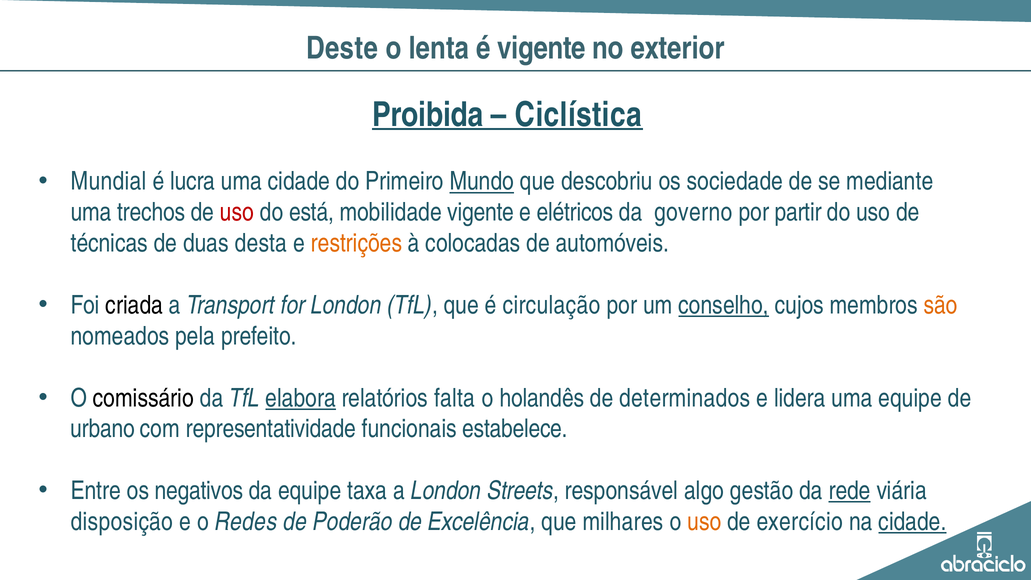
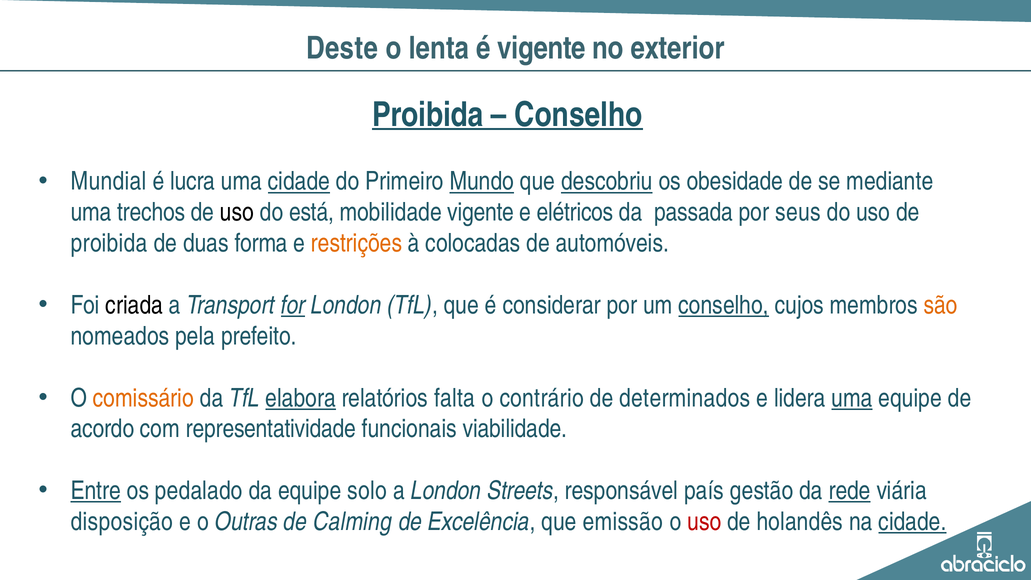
Ciclística: Ciclística -> Conselho (579, 115)
cidade underline: none -> present (299, 181)
descobriu underline: none -> present (607, 181)
sociedade: sociedade -> obesidade (735, 181)
uso colour: red -> black (237, 212)
governo: governo -> passada (694, 212)
partir: partir -> seus (798, 212)
técnicas: técnicas -> proibida (109, 243)
desta: desta -> forma (261, 243)
for underline: none -> present (293, 305)
circulação: circulação -> considerar (552, 305)
comissário colour: black -> orange (143, 398)
holandês: holandês -> contrário (542, 398)
uma underline: none -> present (852, 398)
urbano: urbano -> acordo (103, 429)
estabelece: estabelece -> viabilidade (515, 429)
Entre underline: none -> present (96, 491)
negativos: negativos -> pedalado (199, 491)
taxa: taxa -> solo (367, 491)
algo: algo -> país (704, 491)
Redes: Redes -> Outras (246, 522)
Poderão: Poderão -> Calming (353, 522)
milhares: milhares -> emissão (623, 522)
uso colour: orange -> red (704, 522)
exercício: exercício -> holandês (800, 522)
